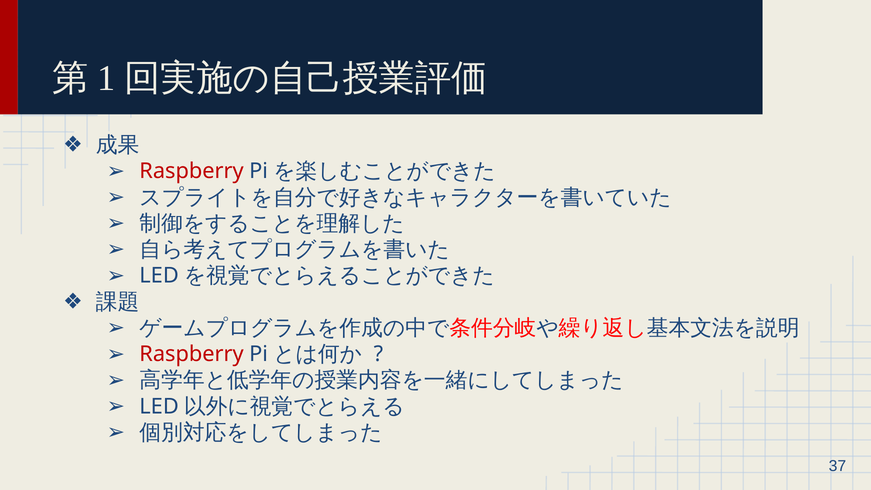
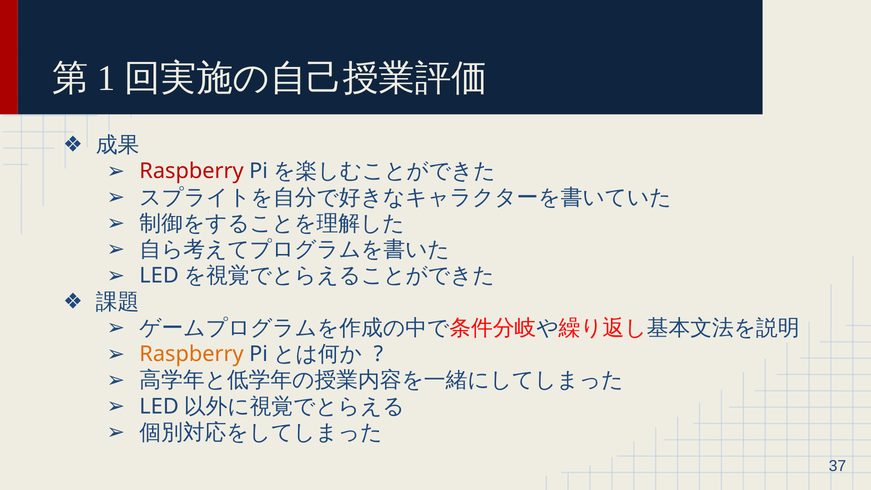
Raspberry colour: red -> orange (191, 354)
